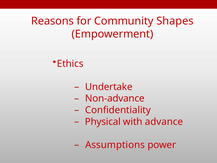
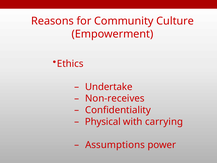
Shapes: Shapes -> Culture (175, 21)
Non-advance: Non-advance -> Non-receives (115, 98)
advance: advance -> carrying (164, 121)
